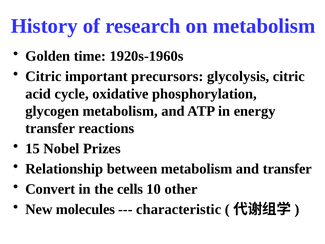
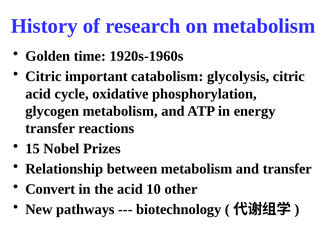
precursors: precursors -> catabolism (167, 76)
the cells: cells -> acid (130, 189)
molecules: molecules -> pathways (85, 209)
characteristic: characteristic -> biotechnology (179, 209)
